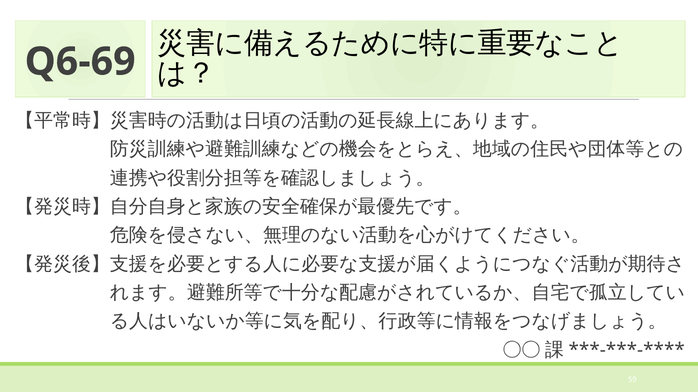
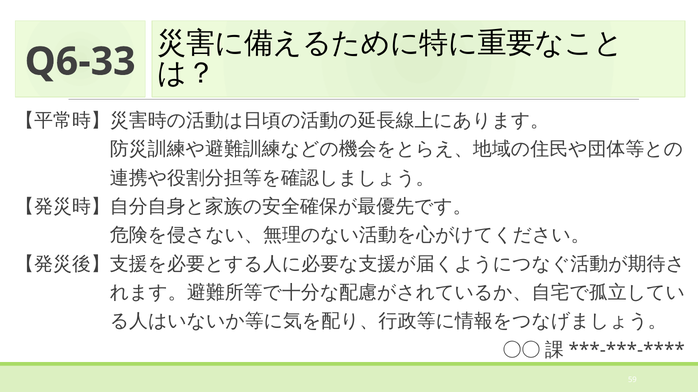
Q6-69: Q6-69 -> Q6-33 (80, 62)
